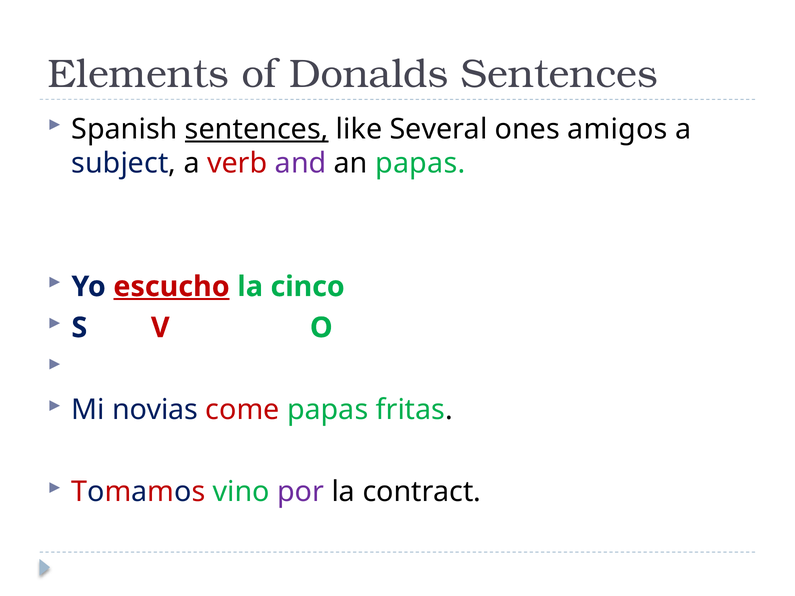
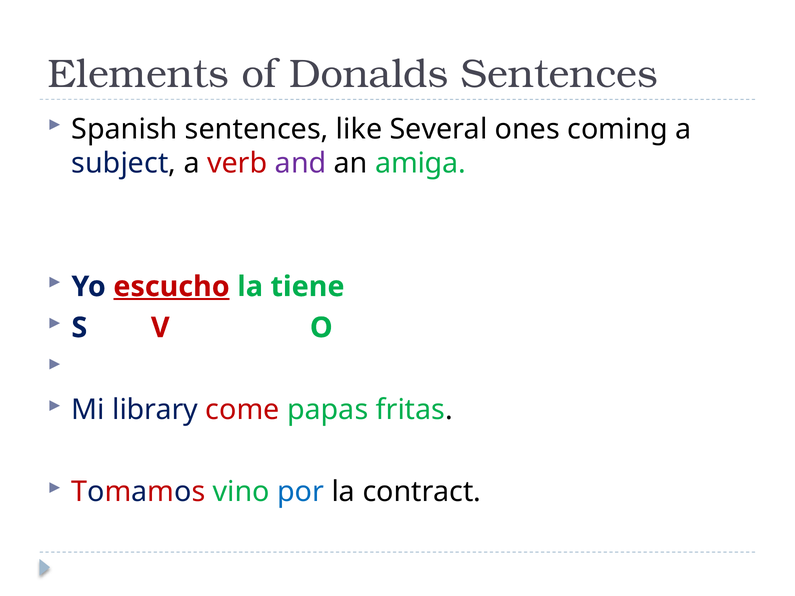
sentences underline: present -> none (257, 129)
amigos: amigos -> coming (618, 129)
an papas: papas -> amiga (421, 164)
cinco: cinco -> tiene (308, 287)
novias: novias -> library (155, 410)
por colour: purple -> blue (301, 492)
